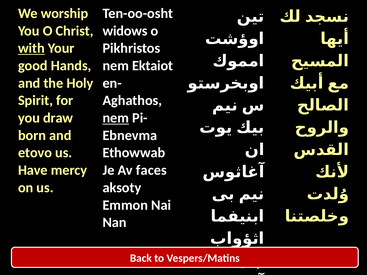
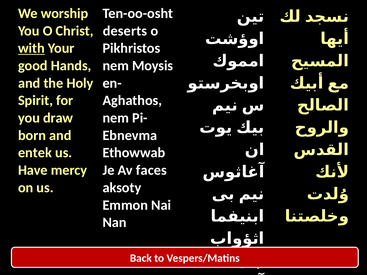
widows: widows -> deserts (125, 31)
Ektaiot: Ektaiot -> Moysis (153, 66)
nem underline: present -> none (116, 118)
etovo: etovo -> entek (35, 153)
